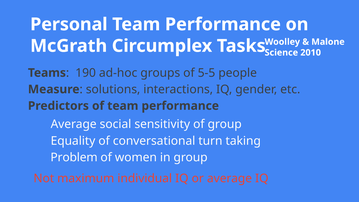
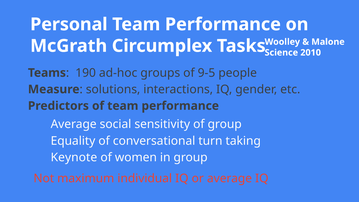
5-5: 5-5 -> 9-5 (206, 73)
Problem: Problem -> Keynote (74, 157)
